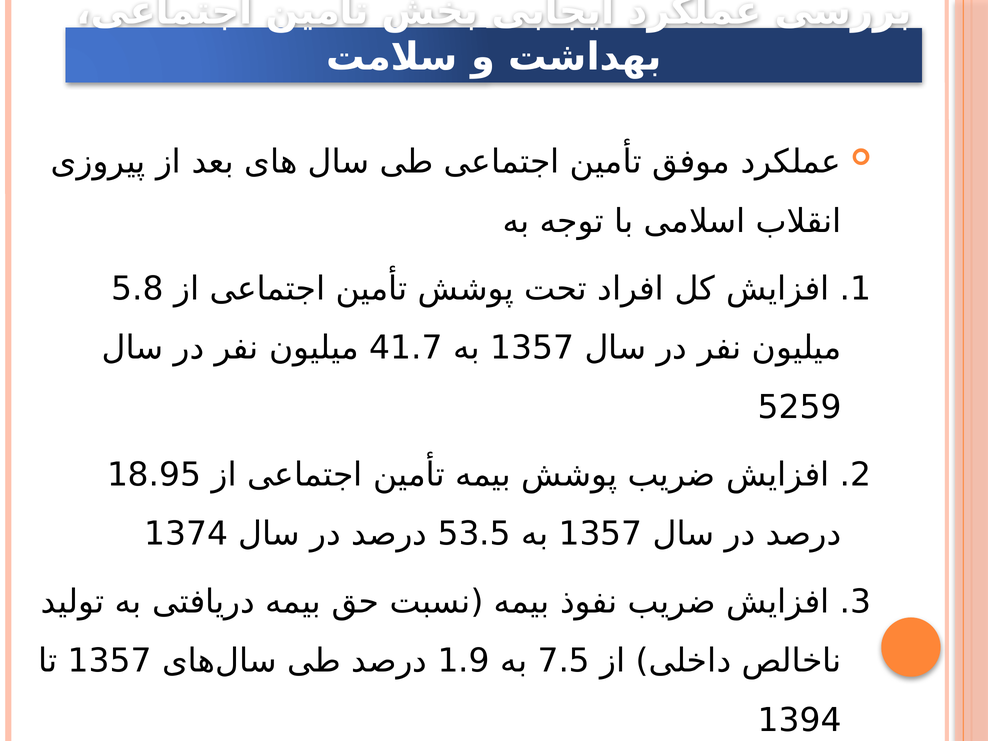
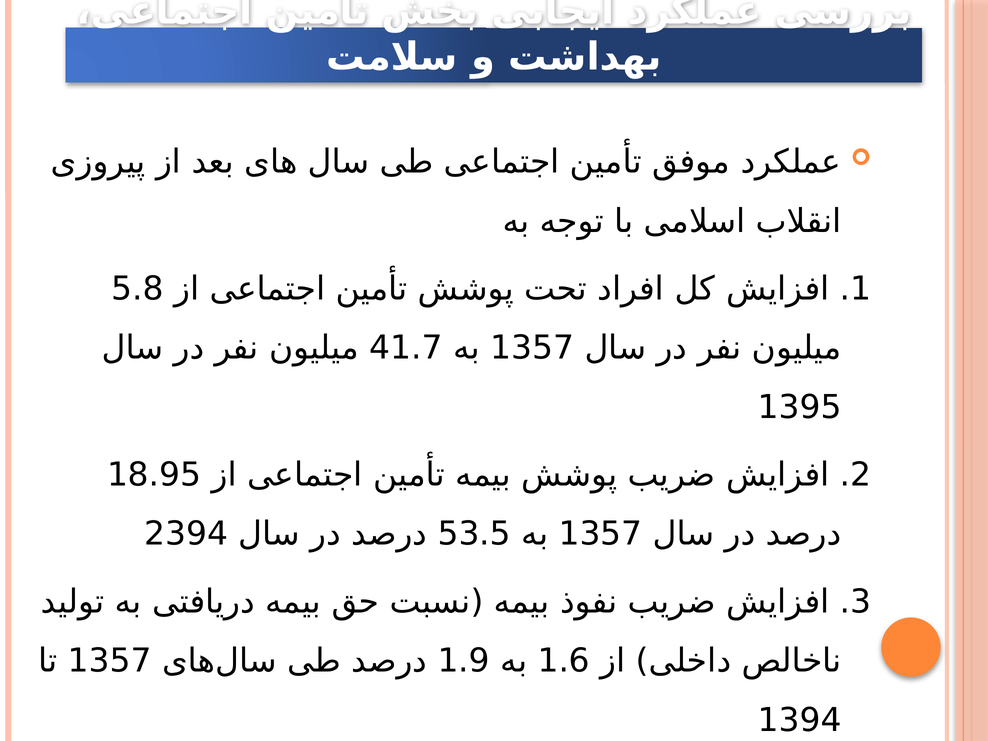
5259: 5259 -> 1395 (800, 407)
1374: 1374 -> 2394 (186, 534)
7.5: 7.5 -> 1.6 (564, 661)
